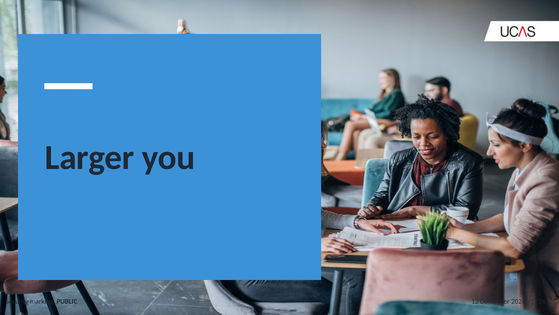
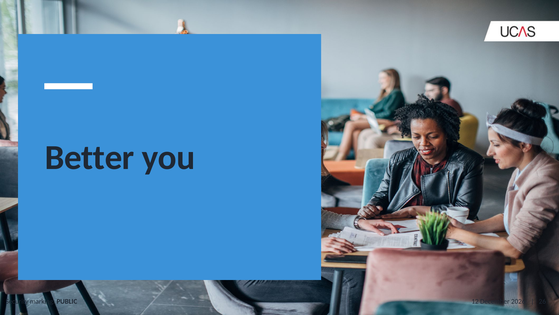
Larger: Larger -> Better (90, 157)
